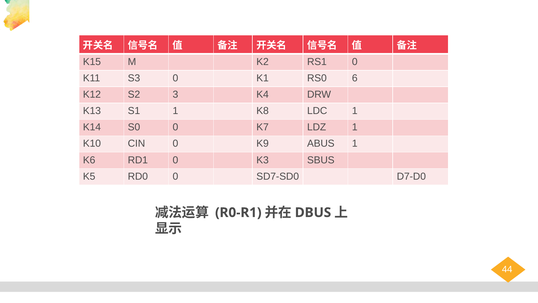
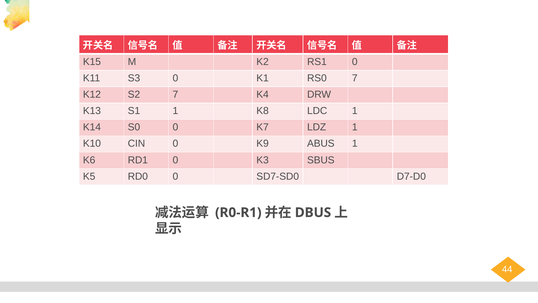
RS0 6: 6 -> 7 (355, 78)
S2 3: 3 -> 7 (175, 94)
